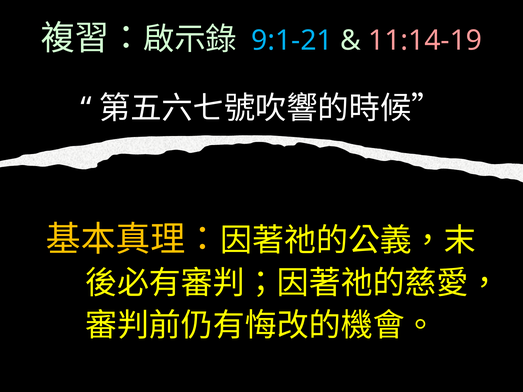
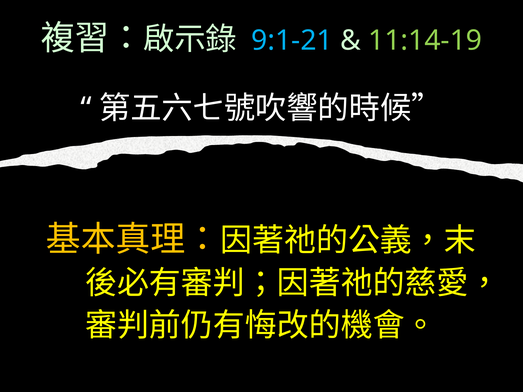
11:14-19 colour: pink -> light green (425, 40)
